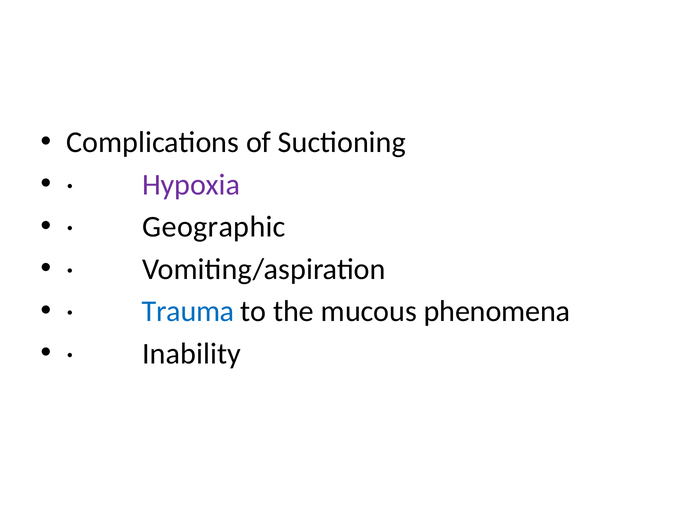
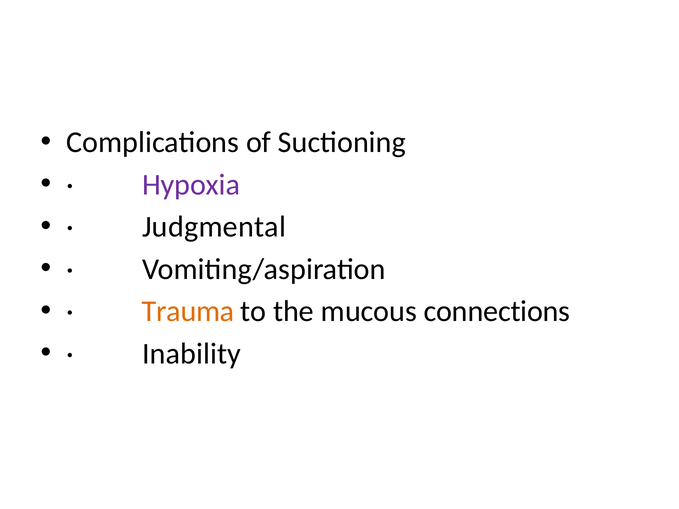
Geographic: Geographic -> Judgmental (214, 227)
Trauma colour: blue -> orange (188, 311)
phenomena: phenomena -> connections (497, 311)
